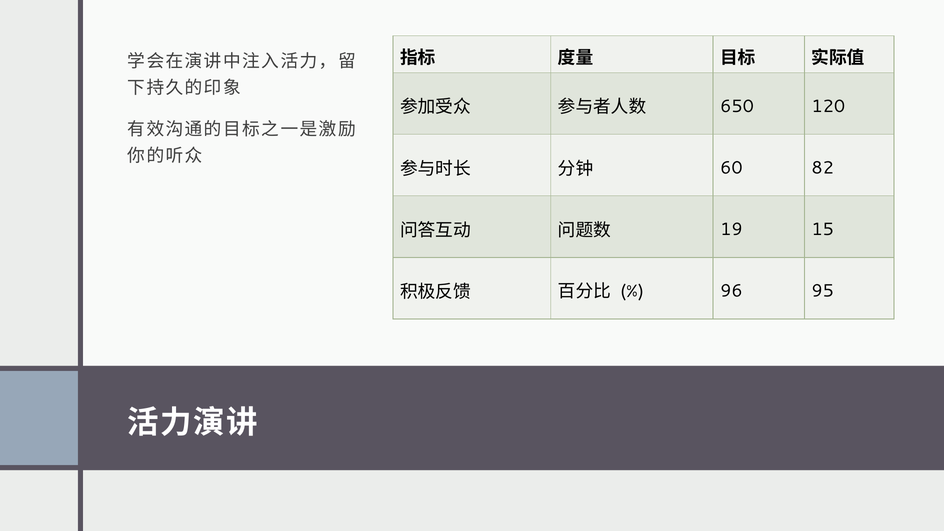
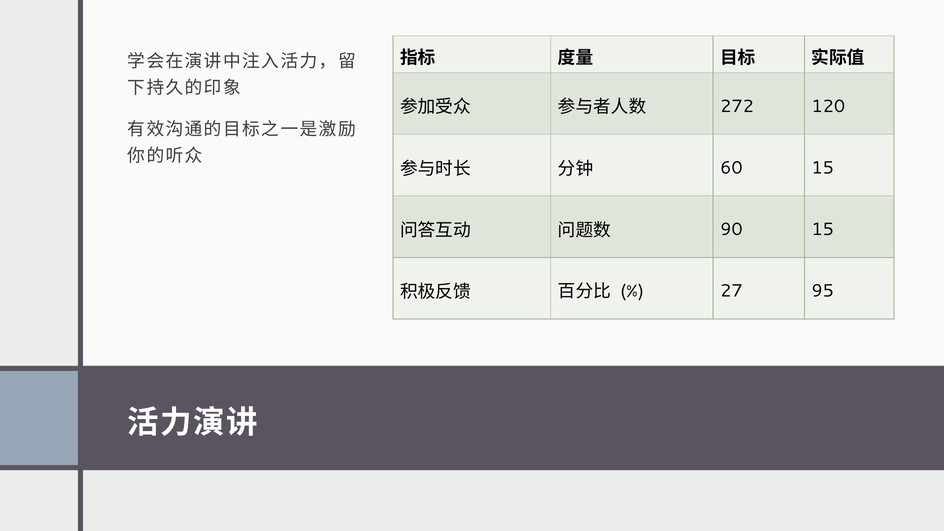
650: 650 -> 272 (737, 106)
60 82: 82 -> 15 (823, 168)
19: 19 -> 90 (731, 229)
96: 96 -> 27 (731, 291)
